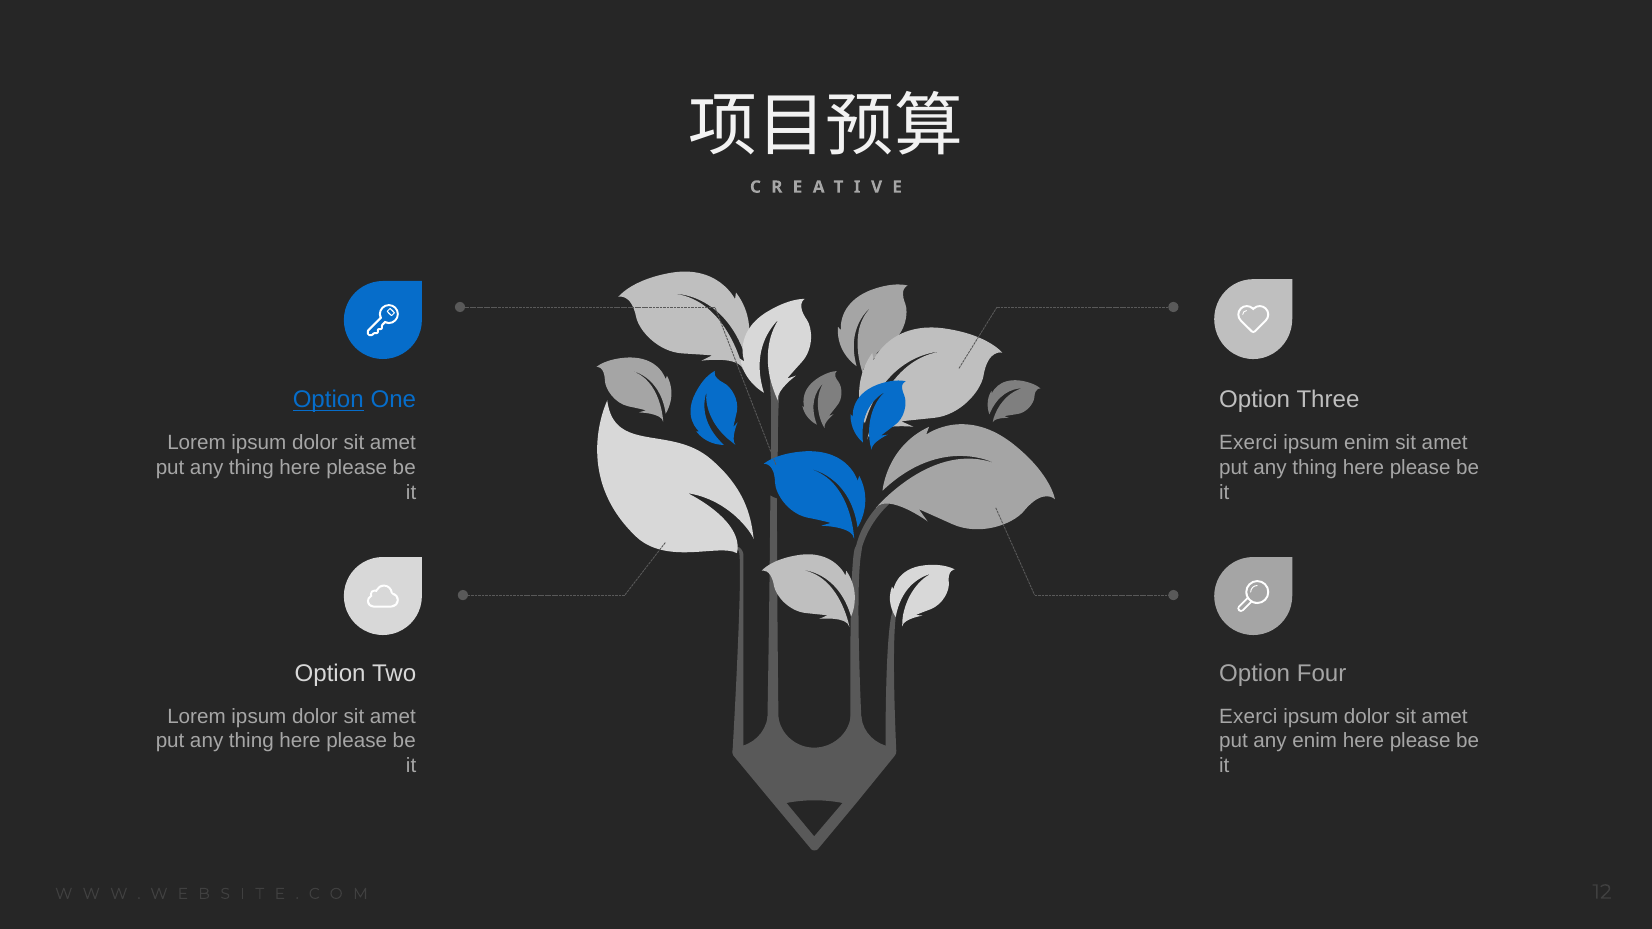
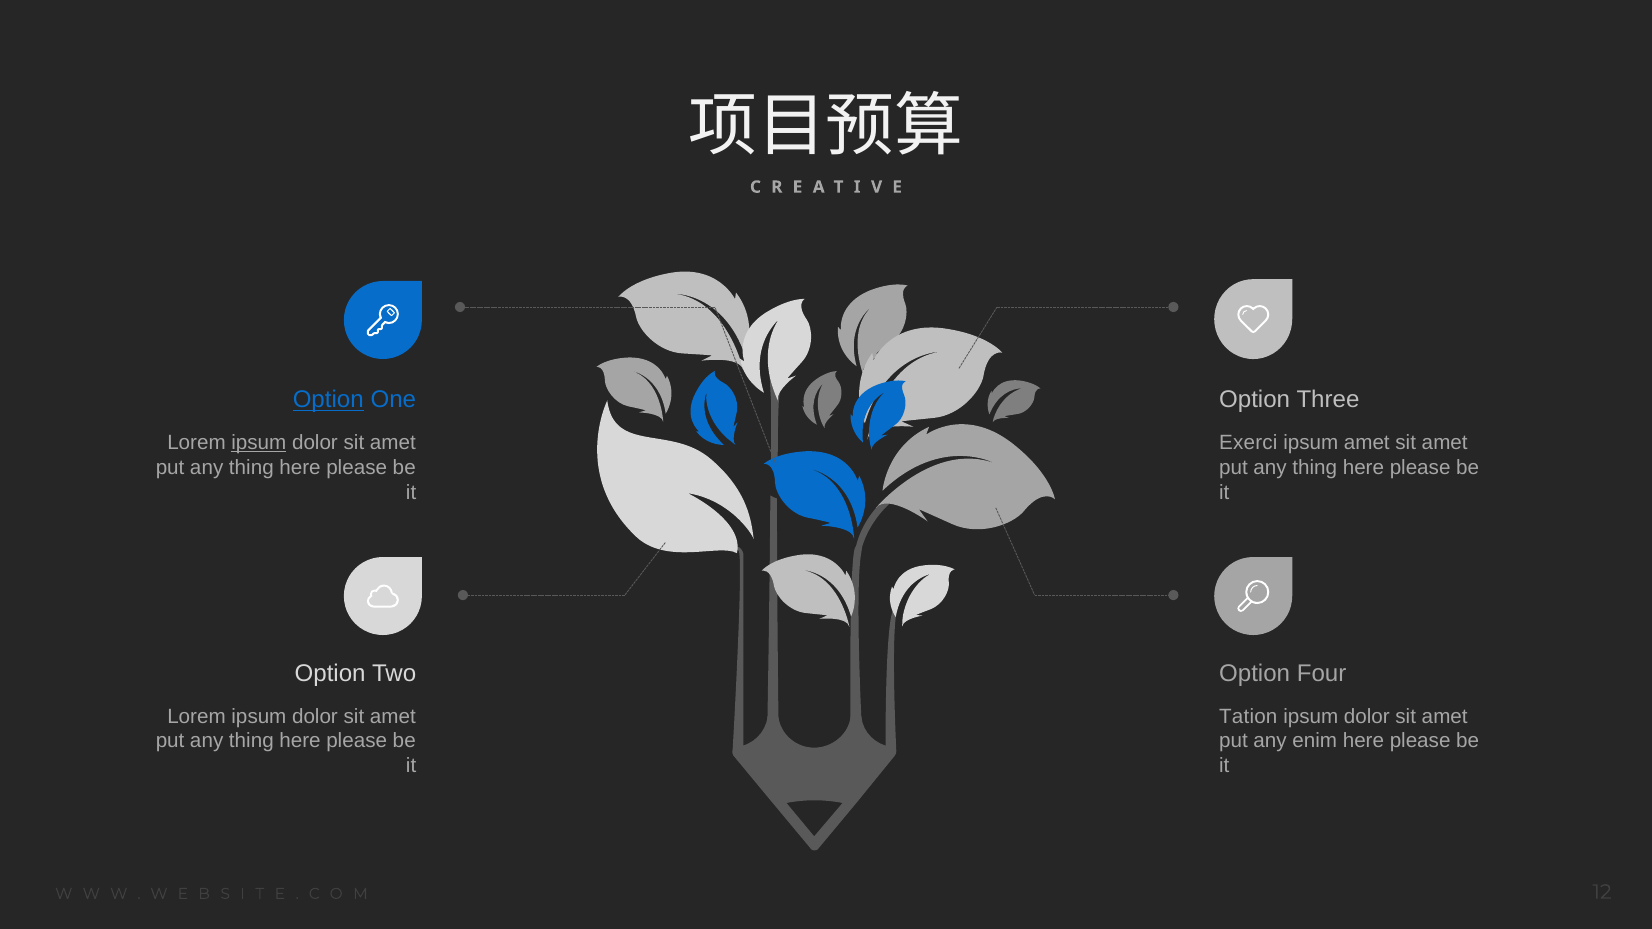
ipsum underline: none -> present (259, 443)
ipsum enim: enim -> amet (1367, 443)
Exerci: Exerci -> Tation (1248, 716)
